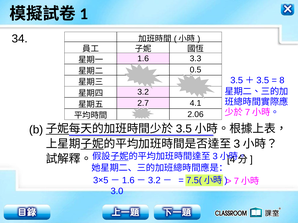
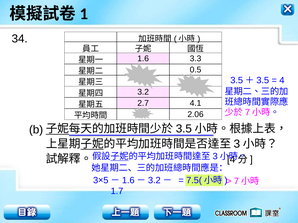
8: 8 -> 4 (282, 80)
3.0: 3.0 -> 1.7 (117, 192)
